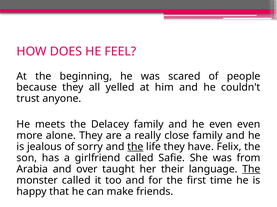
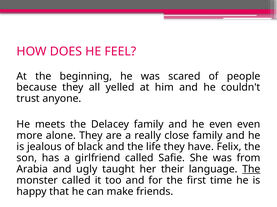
sorry: sorry -> black (90, 147)
the underline: present -> none (135, 147)
over: over -> ugly (87, 170)
